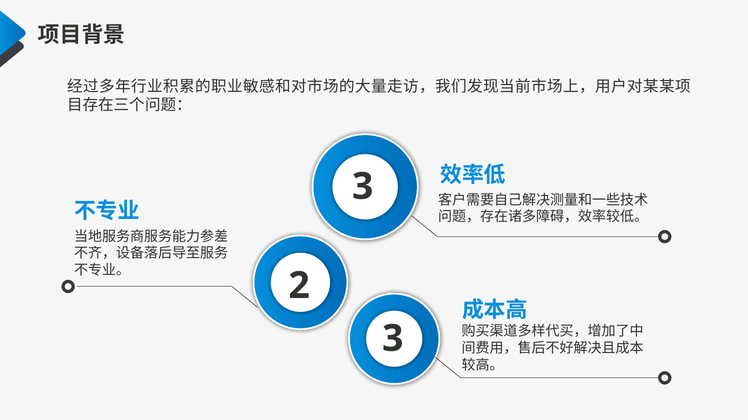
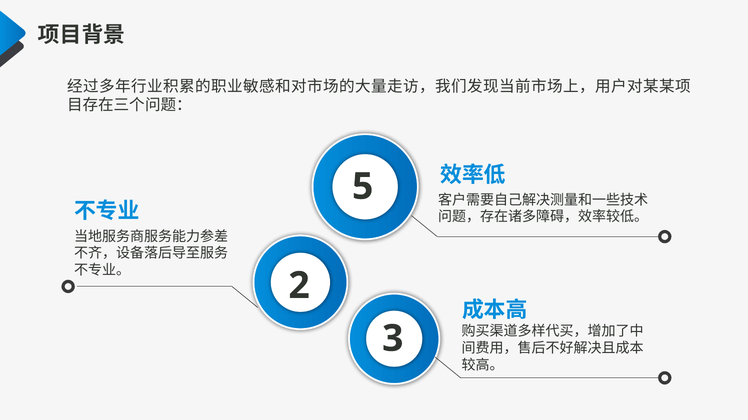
3: 3 -> 5 (363, 187)
